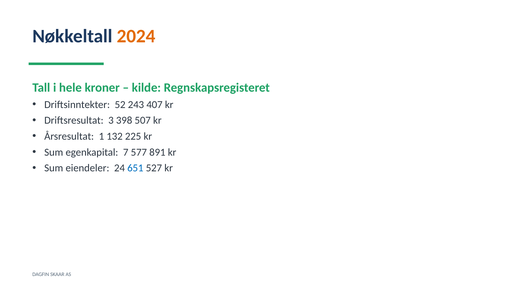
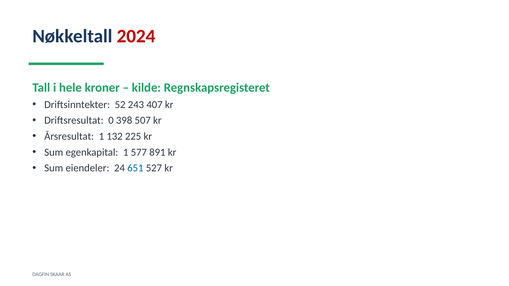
2024 colour: orange -> red (136, 36)
3: 3 -> 0 (111, 121)
egenkapital 7: 7 -> 1 (126, 152)
